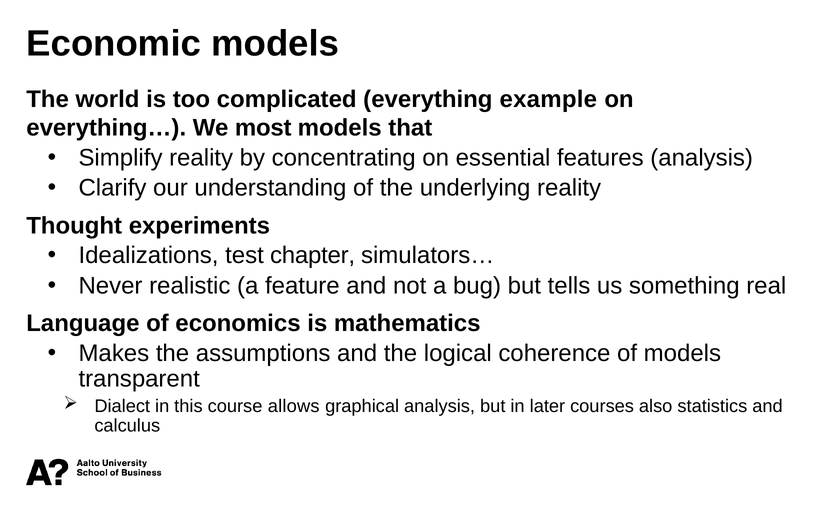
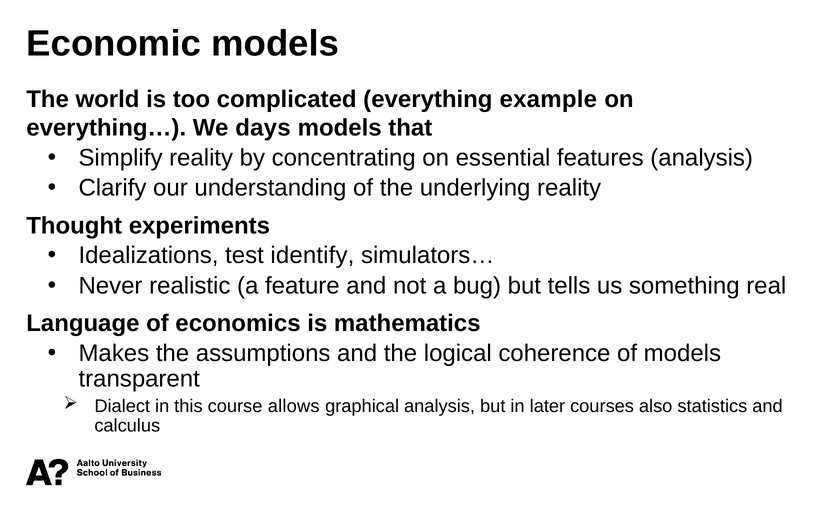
most: most -> days (263, 128)
chapter: chapter -> identify (312, 256)
